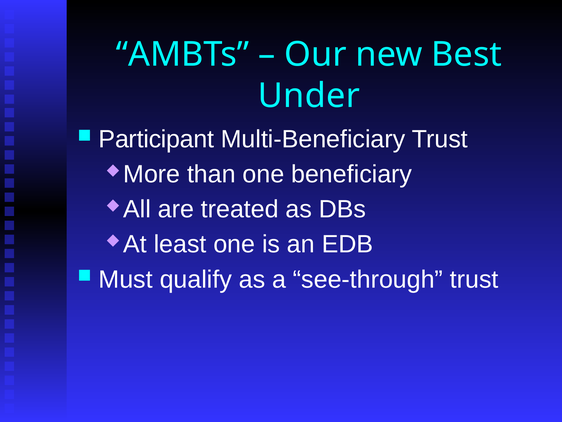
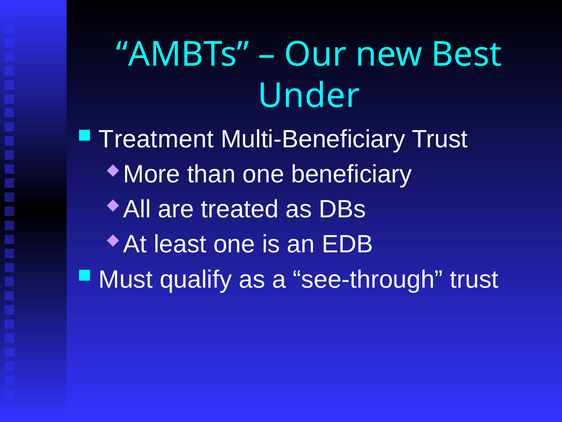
Participant: Participant -> Treatment (156, 139)
